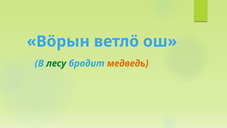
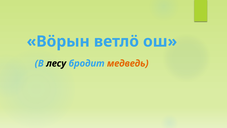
лесу colour: green -> black (56, 63)
